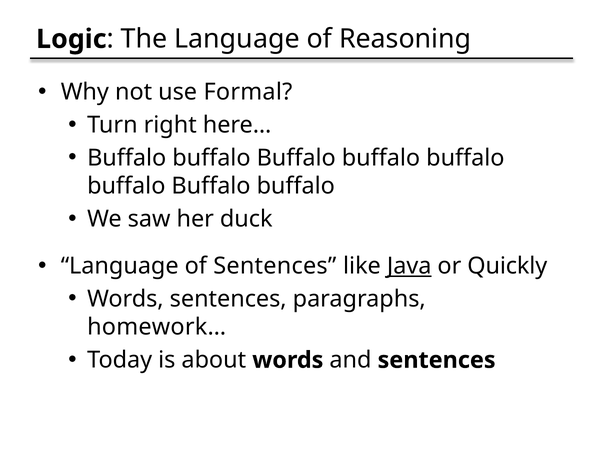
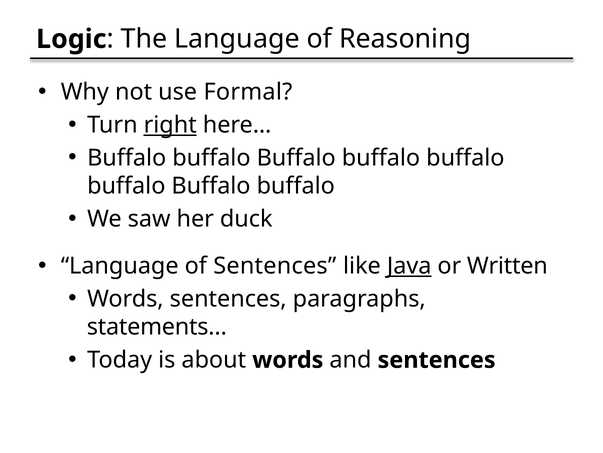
right underline: none -> present (170, 125)
Quickly: Quickly -> Written (507, 266)
homework…: homework… -> statements… (157, 327)
